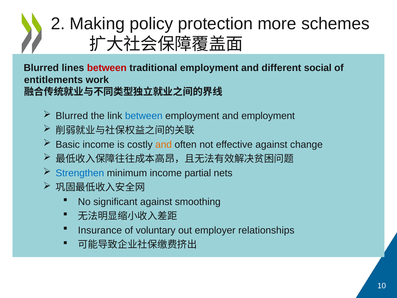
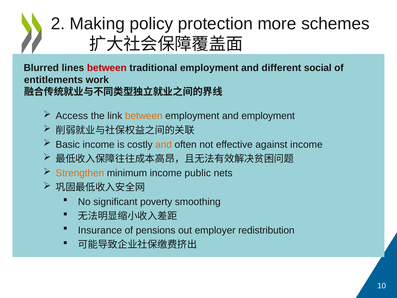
Blurred: Blurred -> Access (72, 116)
between colour: blue -> orange (144, 116)
against change: change -> income (306, 144)
Strengthen colour: blue -> orange (80, 173)
partial: partial -> public (198, 173)
significant against: against -> poverty (156, 202)
voluntary: voluntary -> pensions (156, 230)
relationships: relationships -> redistribution (266, 230)
